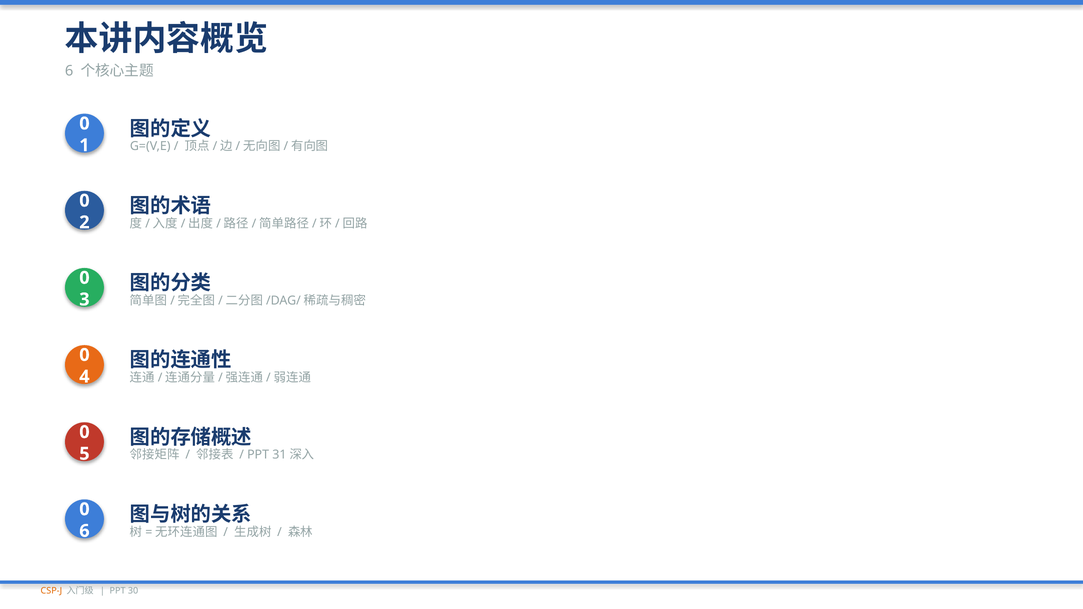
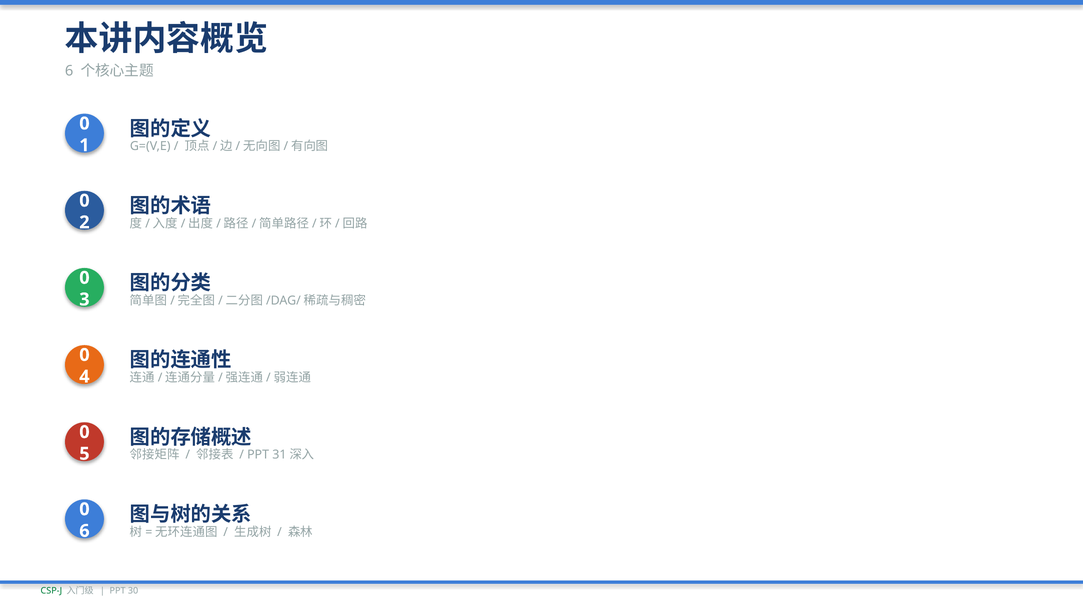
CSP-J colour: orange -> green (51, 591)
